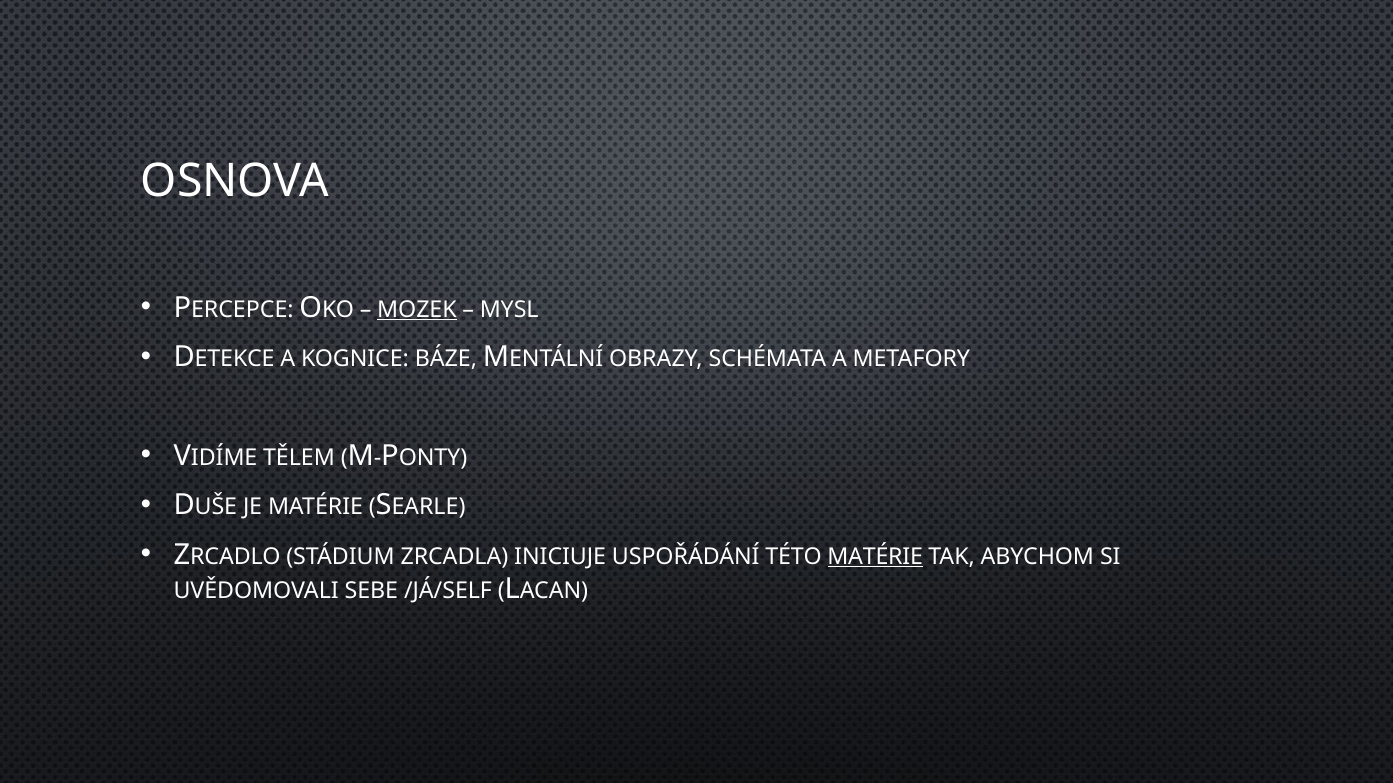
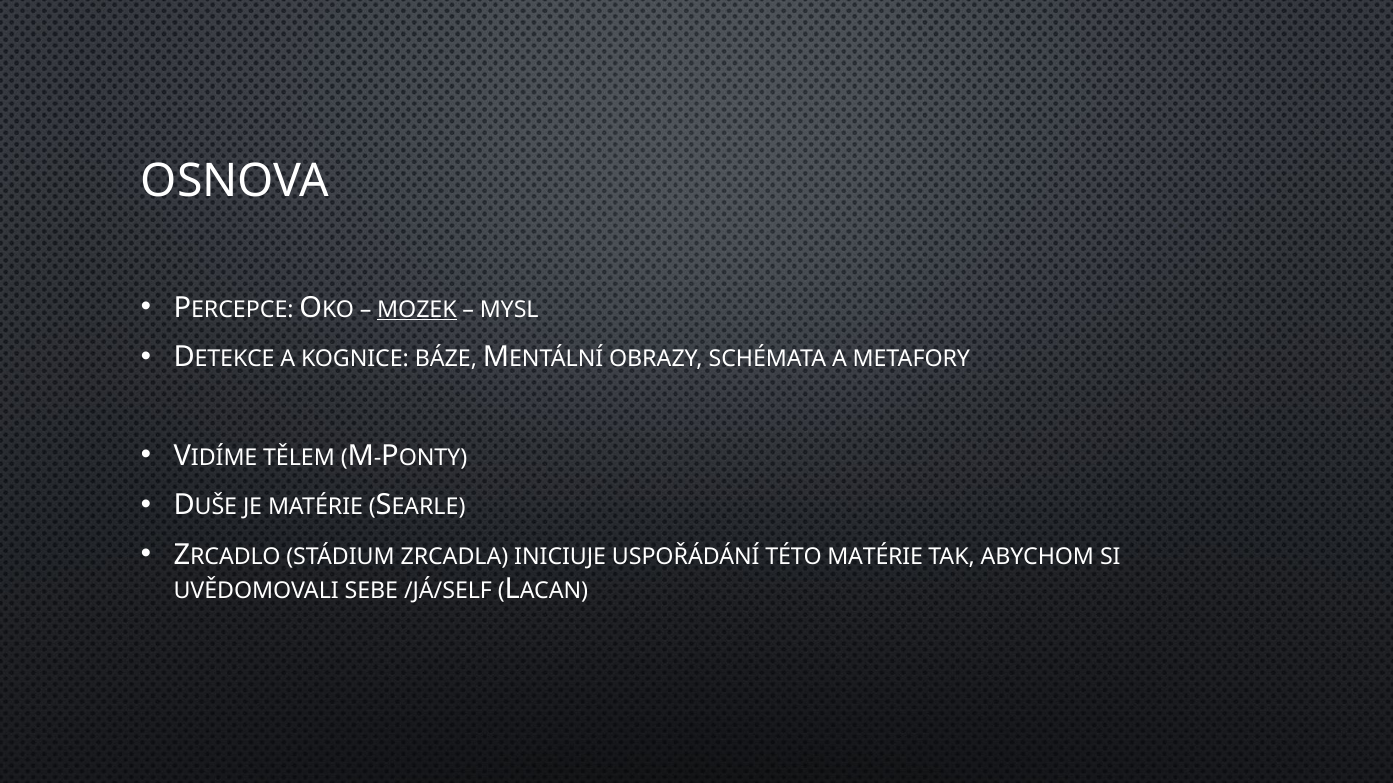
MATÉRIE underline: present -> none (875, 557)
